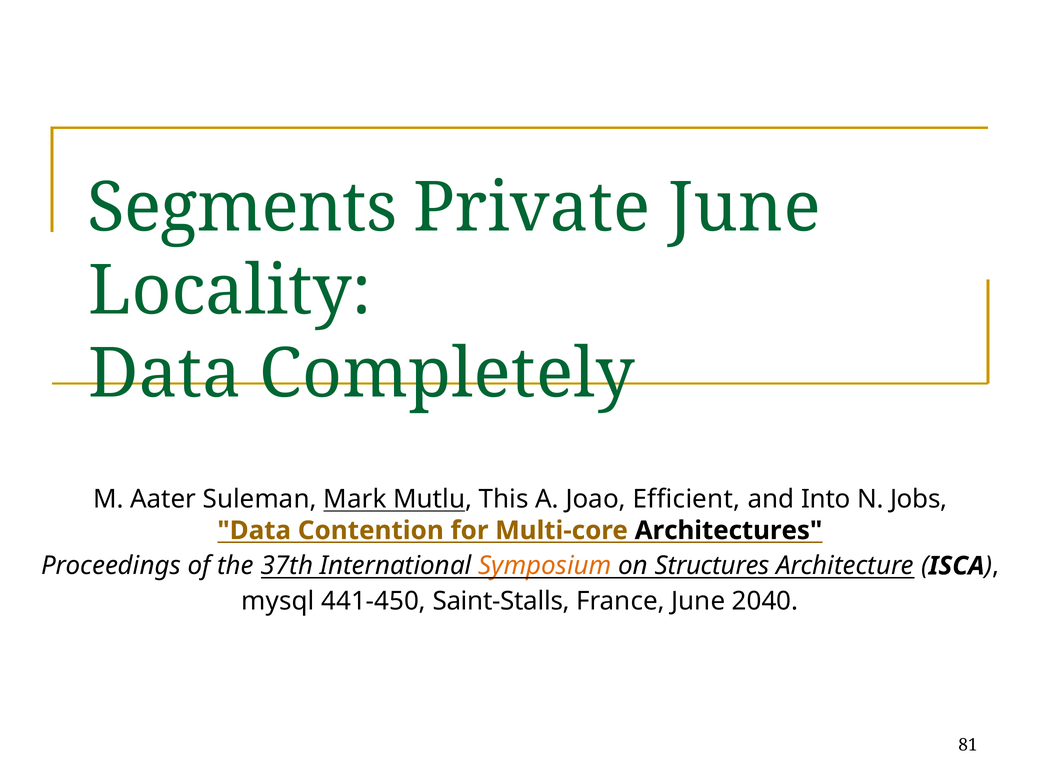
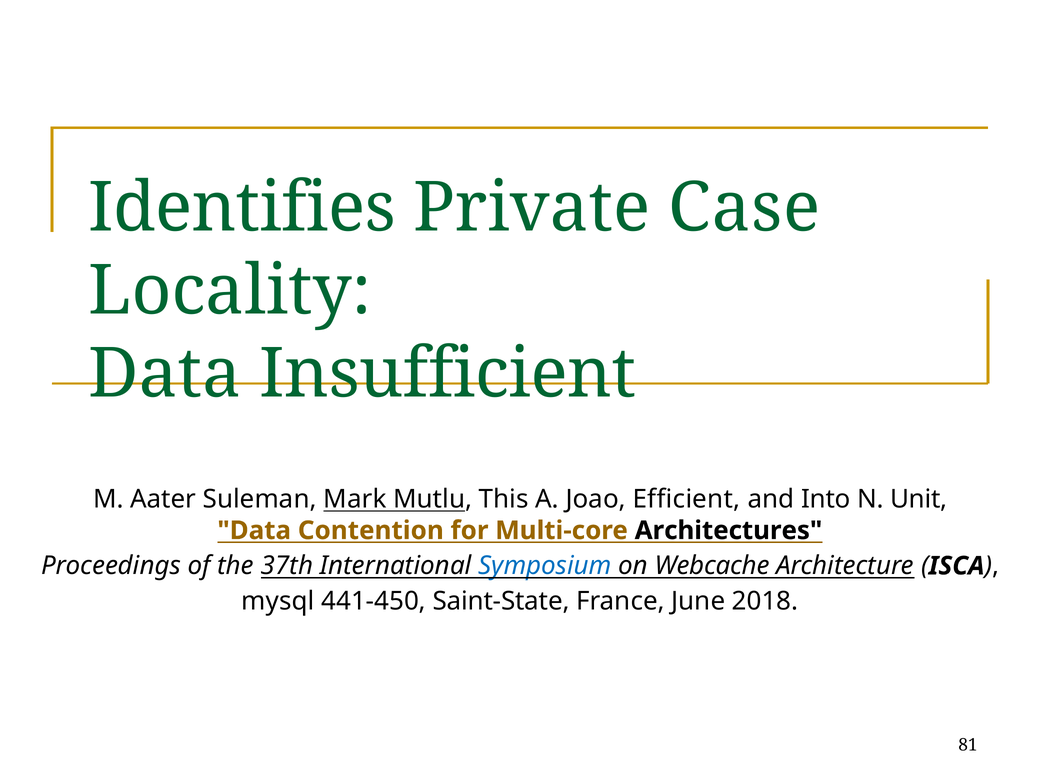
Segments: Segments -> Identifies (242, 208)
Private June: June -> Case (744, 208)
Completely: Completely -> Insufficient (448, 374)
Jobs: Jobs -> Unit (919, 499)
Symposium colour: orange -> blue (545, 566)
Structures: Structures -> Webcache (712, 566)
Saint-Stalls: Saint-Stalls -> Saint-State (501, 601)
2040: 2040 -> 2018 (765, 601)
